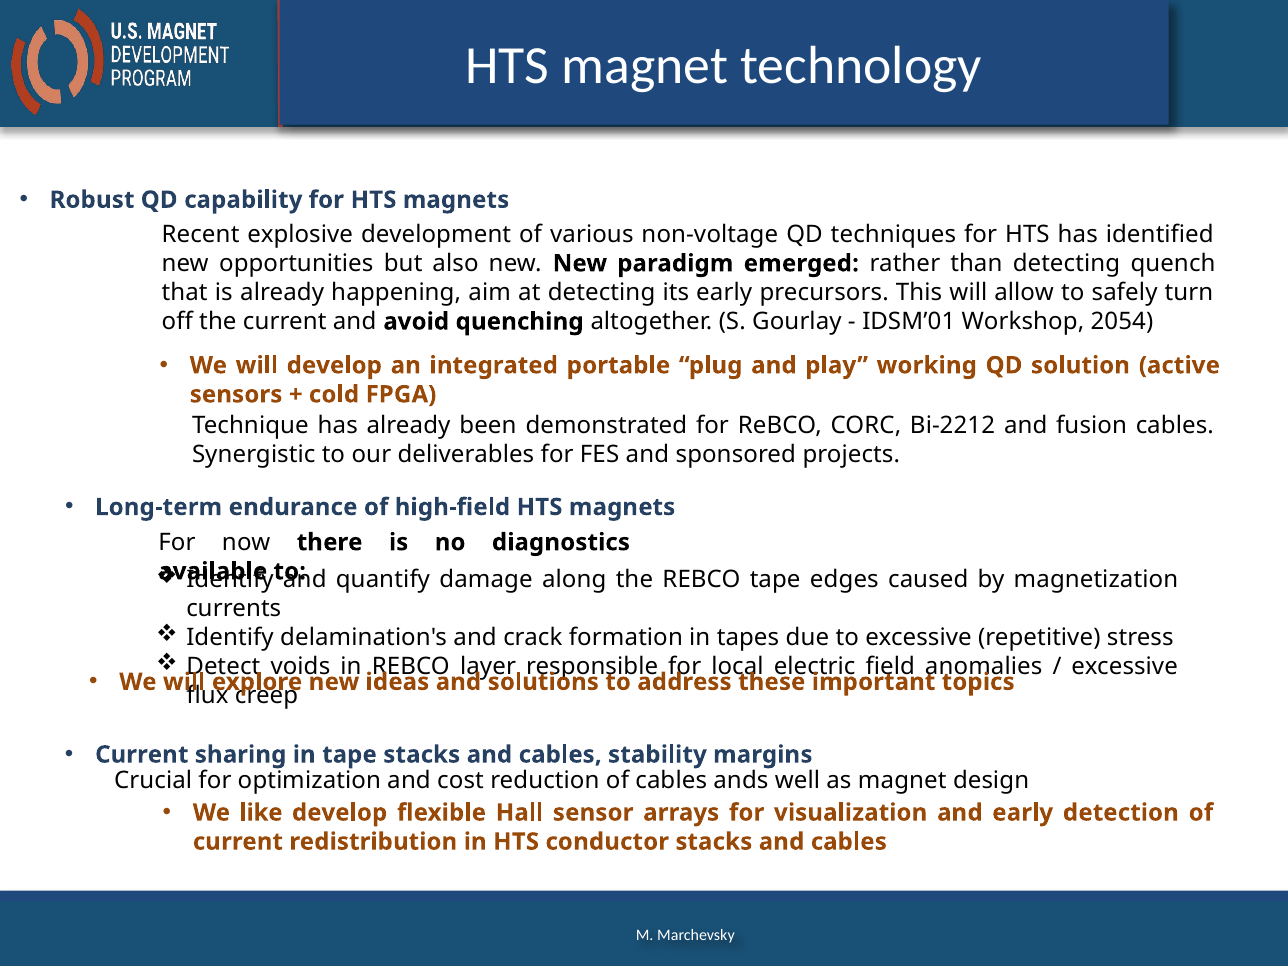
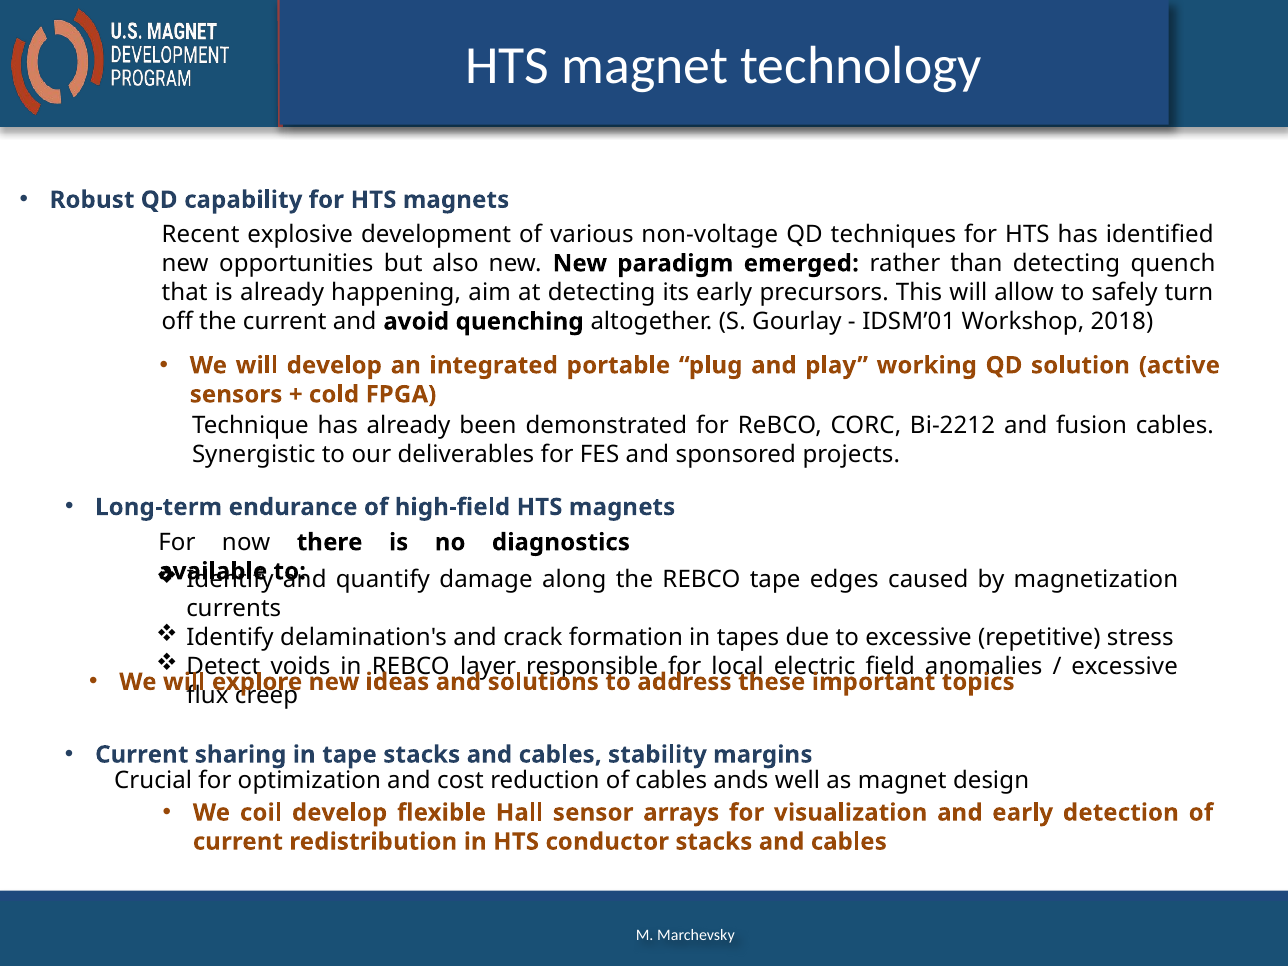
2054: 2054 -> 2018 (1122, 322)
like: like -> coil (261, 813)
